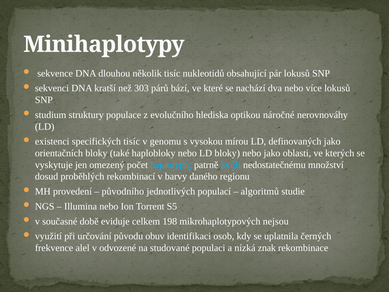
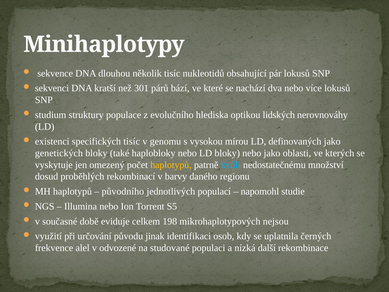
303: 303 -> 301 (141, 88)
náročné: náročné -> lidských (279, 115)
orientačních: orientačních -> genetických (59, 153)
haplotypů colour: light blue -> yellow (171, 165)
MH provedení: provedení -> haplotypů (72, 191)
algoritmů: algoritmů -> napomohl (260, 191)
obuv: obuv -> jinak (155, 236)
znak: znak -> další (267, 248)
